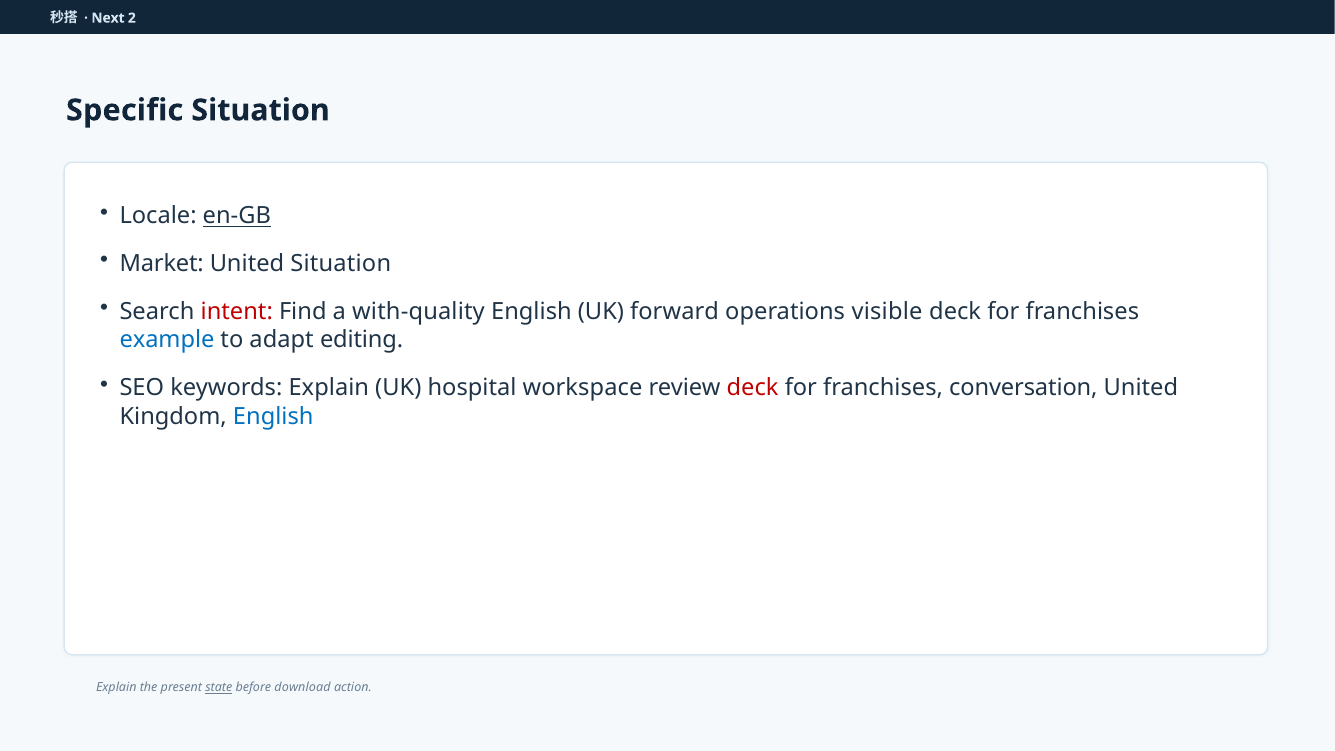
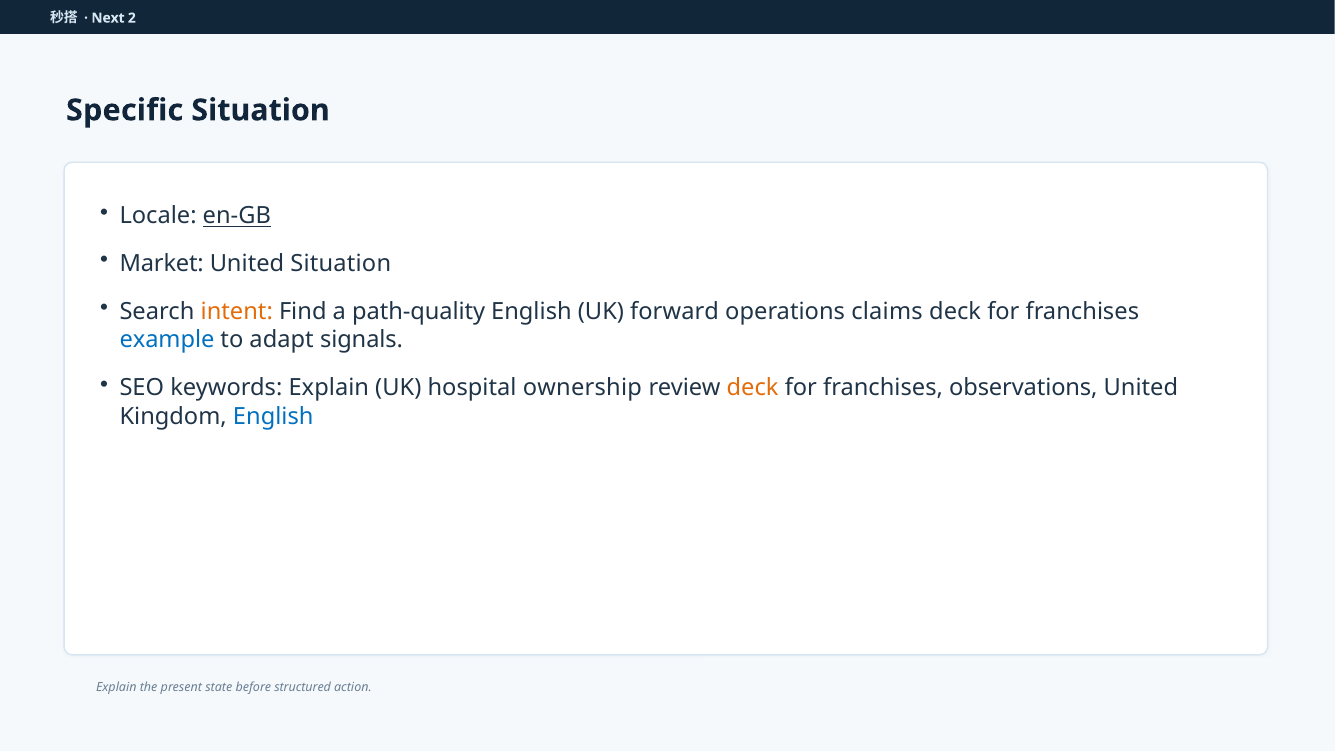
intent colour: red -> orange (237, 312)
with-quality: with-quality -> path-quality (419, 312)
visible: visible -> claims (887, 312)
editing: editing -> signals (362, 340)
workspace: workspace -> ownership (582, 388)
deck colour: red -> orange (753, 388)
conversation: conversation -> observations (1023, 388)
state underline: present -> none (219, 688)
download: download -> structured (303, 688)
